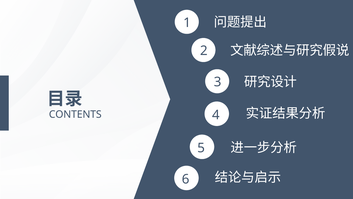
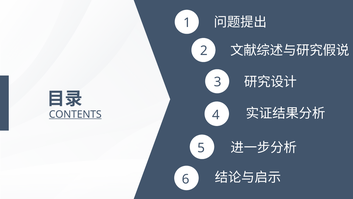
CONTENTS underline: none -> present (75, 114)
